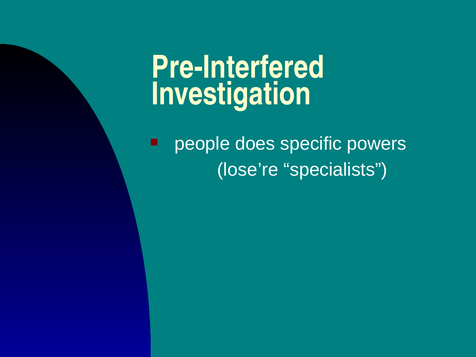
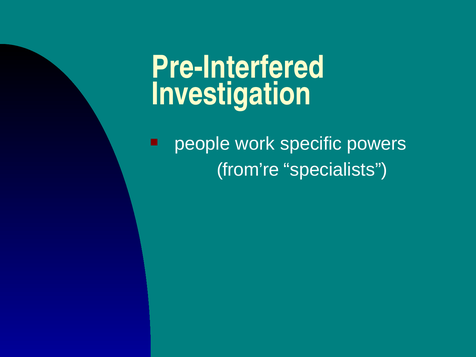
does: does -> work (255, 144)
lose’re: lose’re -> from’re (248, 170)
